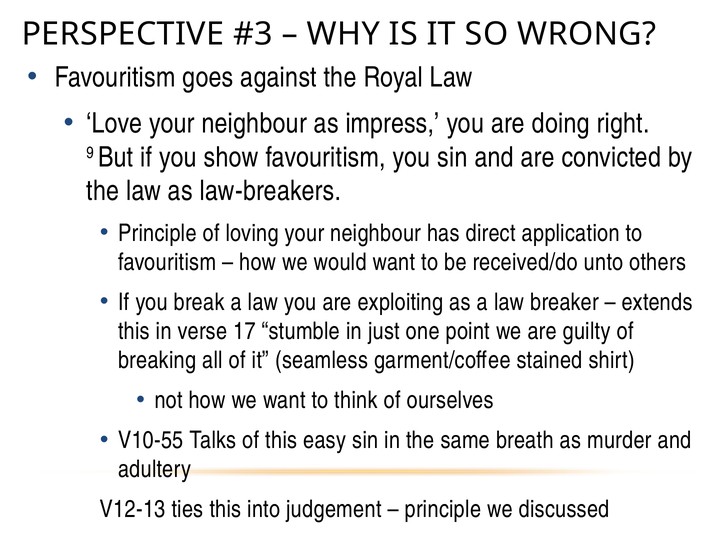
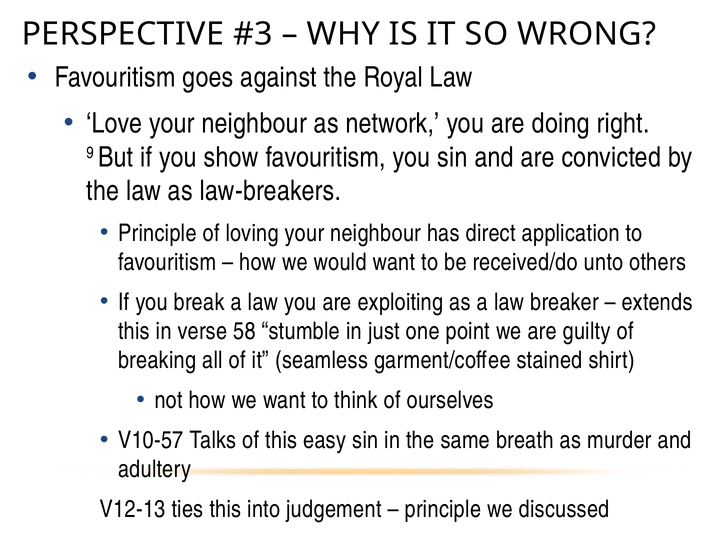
impress: impress -> network (392, 123)
17: 17 -> 58 (244, 332)
V10-55: V10-55 -> V10-57 (151, 441)
